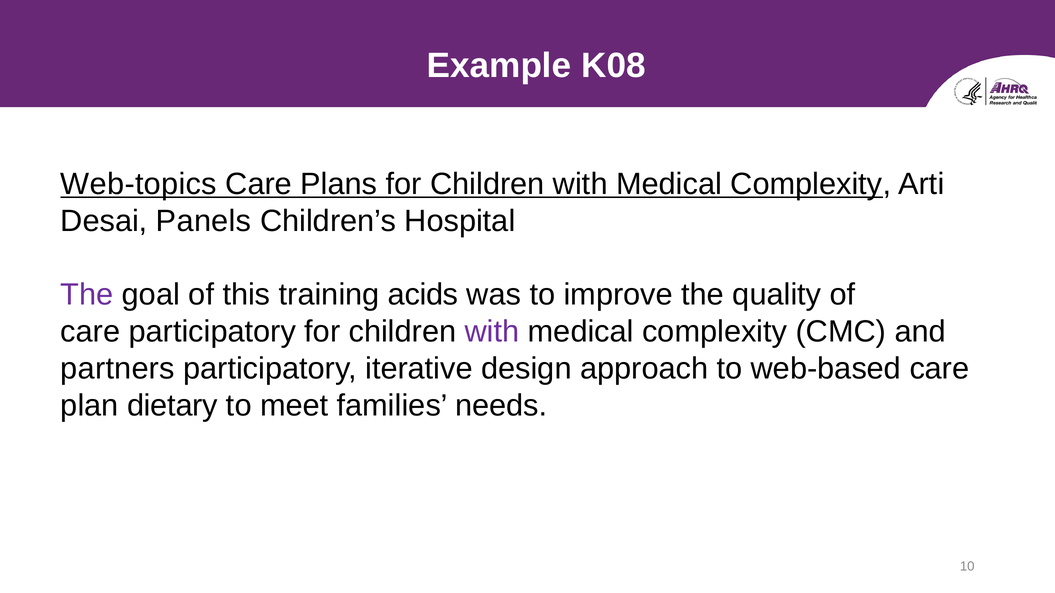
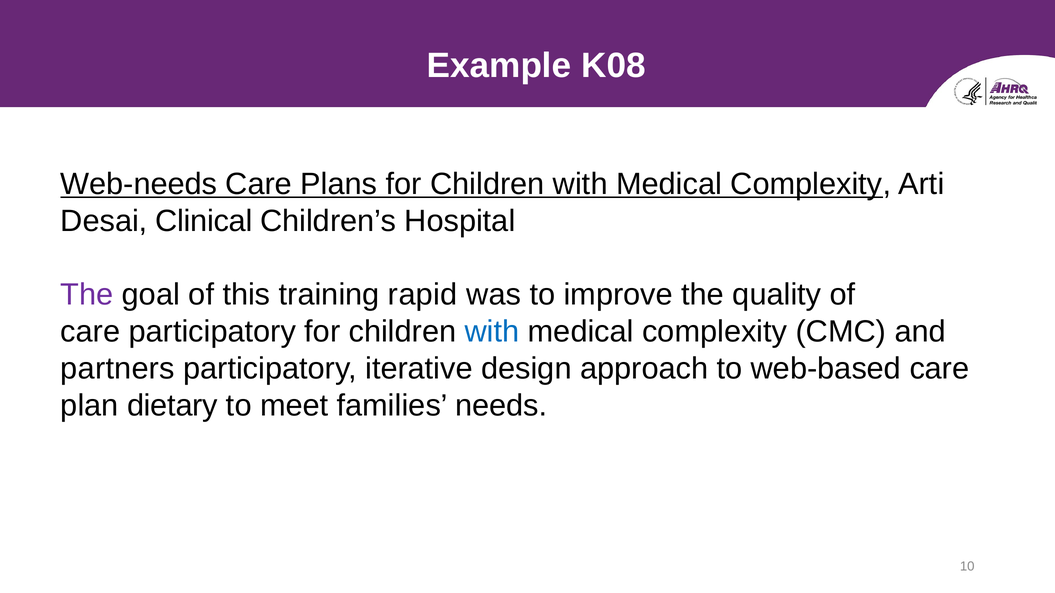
Web-topics: Web-topics -> Web-needs (139, 184)
Panels: Panels -> Clinical (204, 221)
acids: acids -> rapid (423, 295)
with colour: purple -> blue (492, 332)
